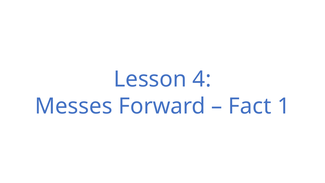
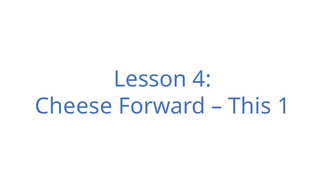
Messes: Messes -> Cheese (74, 106)
Fact: Fact -> This (250, 106)
